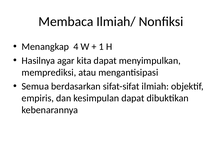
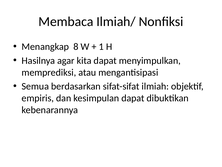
4: 4 -> 8 (76, 47)
